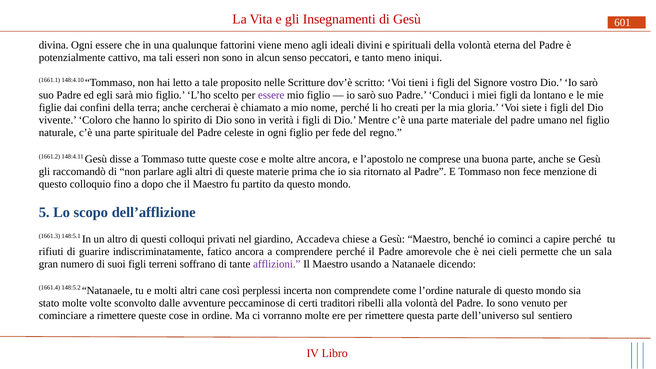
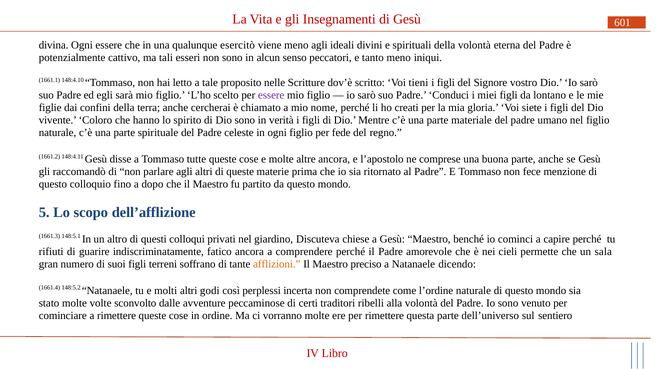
fattorini: fattorini -> esercitò (238, 45)
Accadeva: Accadeva -> Discuteva (318, 239)
afflizioni colour: purple -> orange (277, 264)
usando: usando -> preciso (366, 264)
cane: cane -> godi (210, 291)
